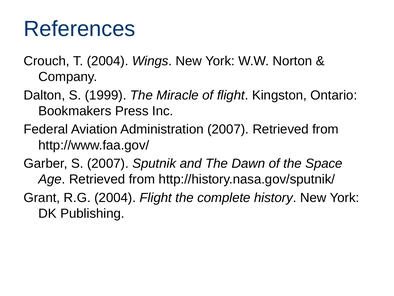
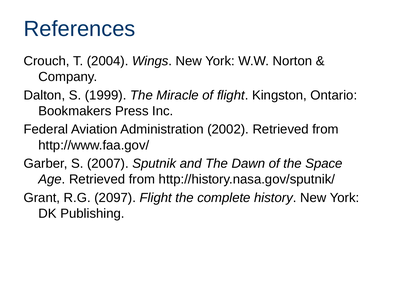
Administration 2007: 2007 -> 2002 (228, 129)
R.G 2004: 2004 -> 2097 (115, 197)
